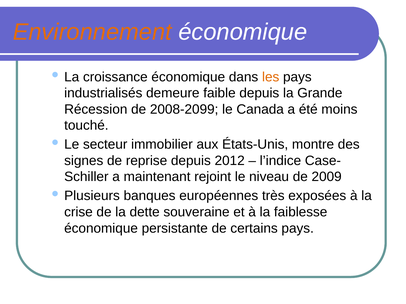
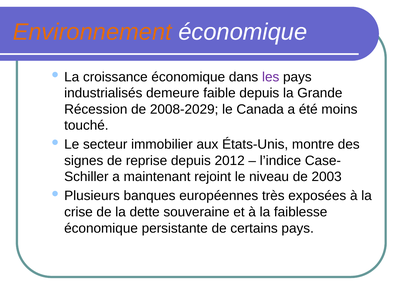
les colour: orange -> purple (271, 77)
2008-2099: 2008-2099 -> 2008-2029 (184, 109)
2009: 2009 -> 2003 (327, 177)
